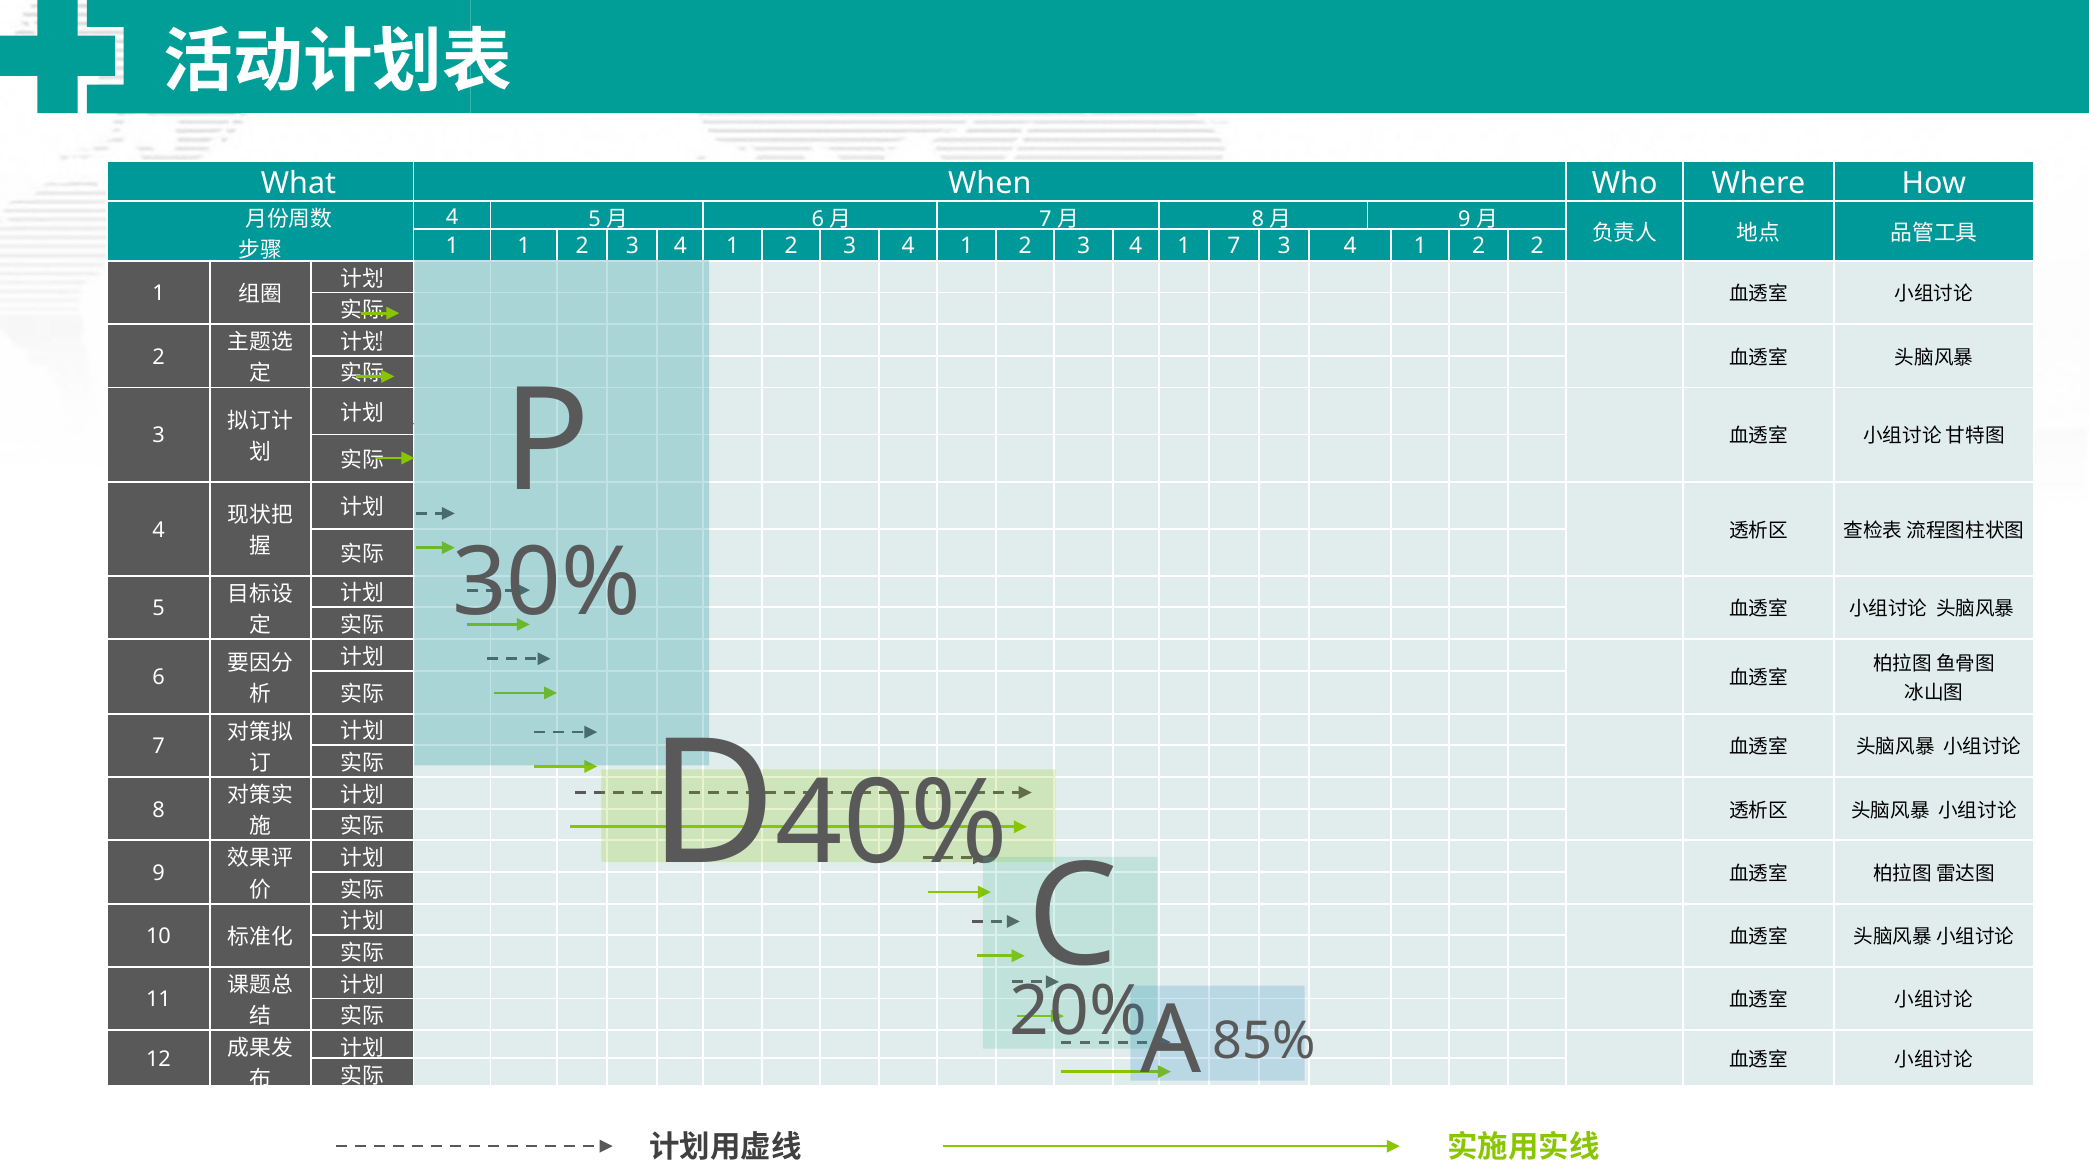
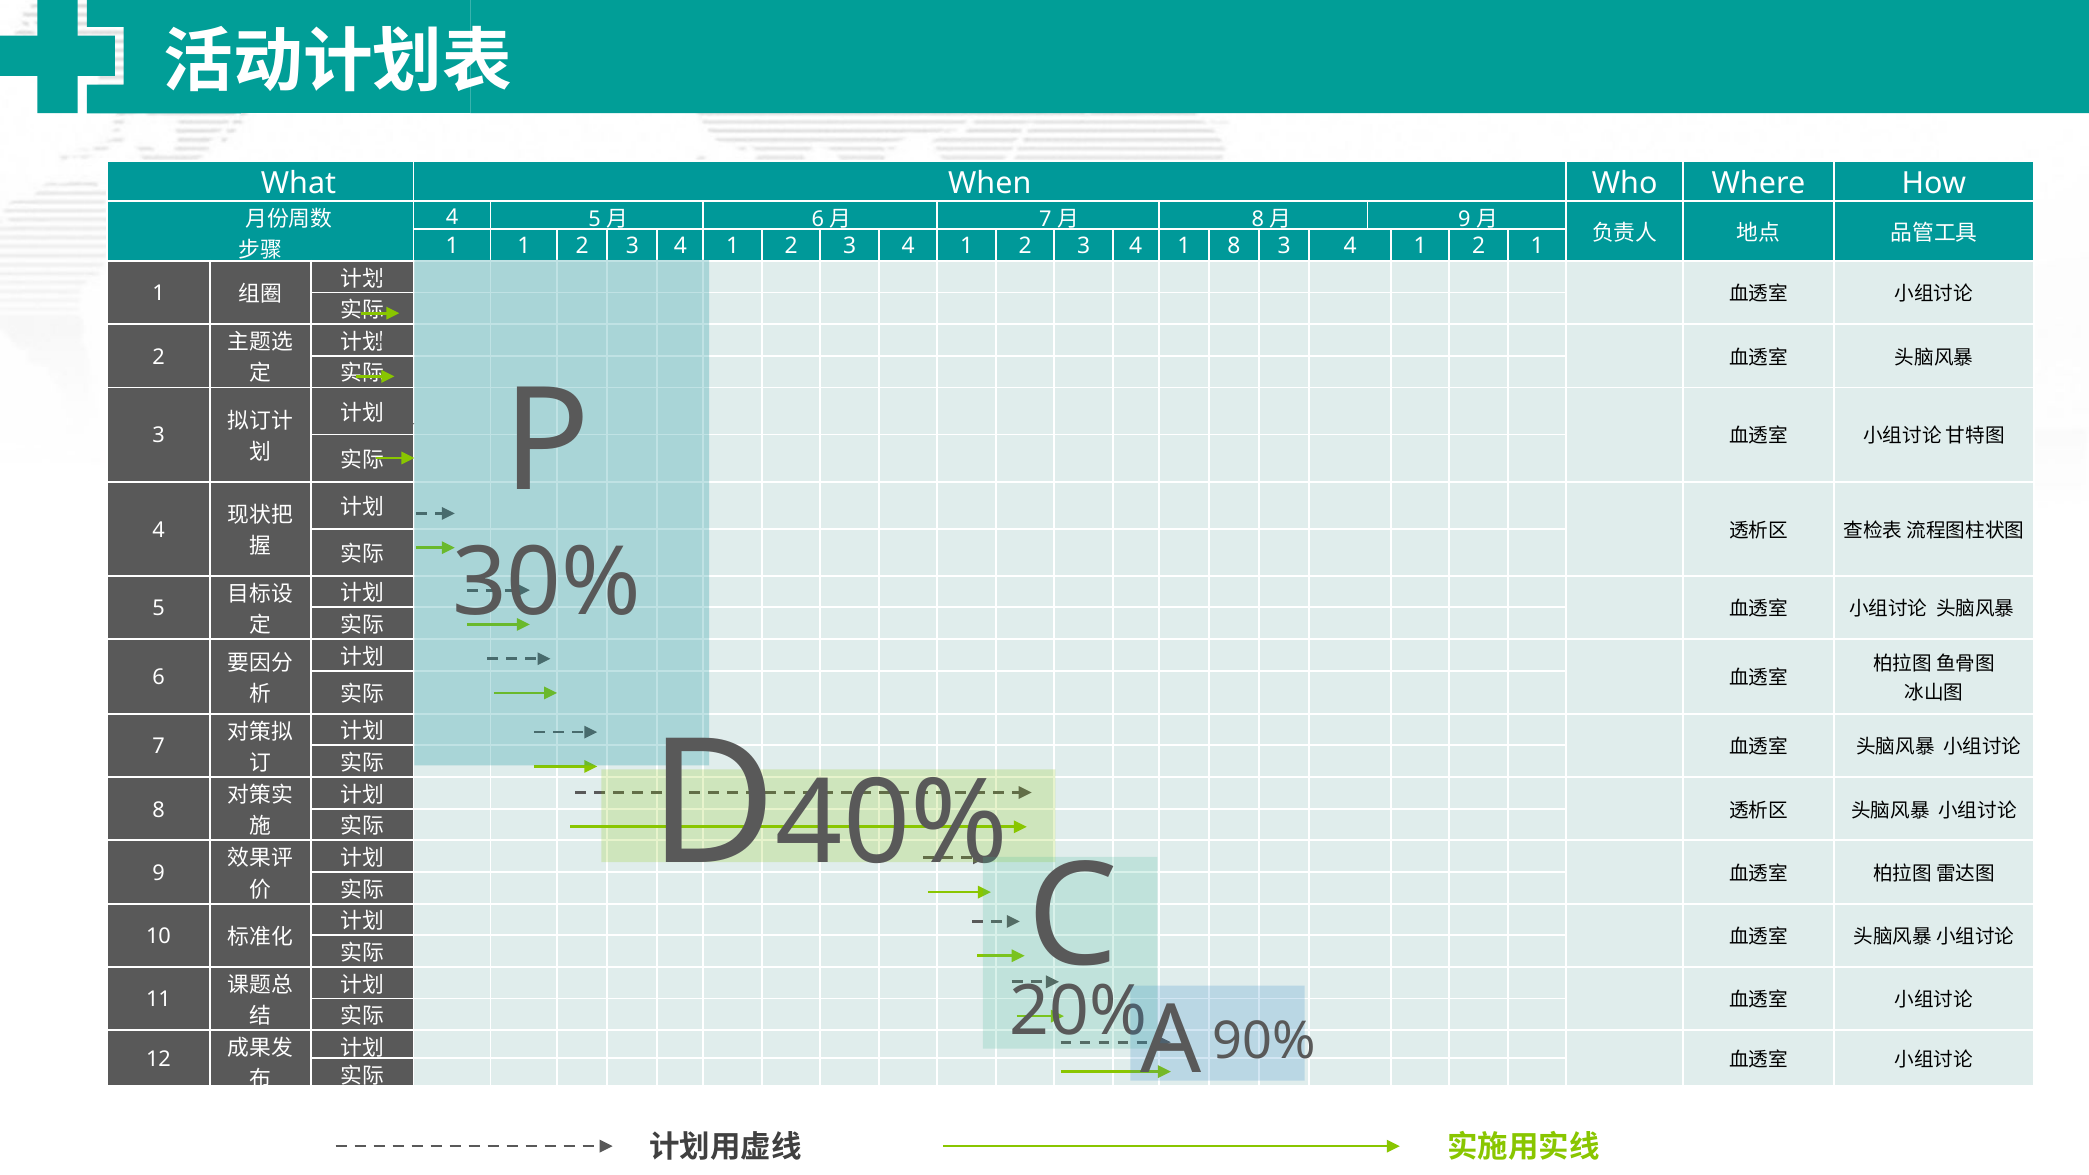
1 7: 7 -> 8 (1234, 246)
2 2: 2 -> 1 (1537, 246)
85%: 85% -> 90% (1264, 1041)
